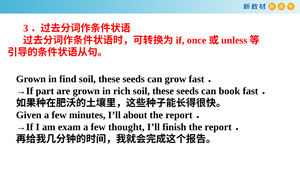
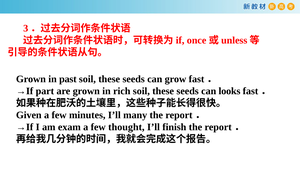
find: find -> past (68, 79)
book: book -> looks (230, 91)
about: about -> many (135, 115)
